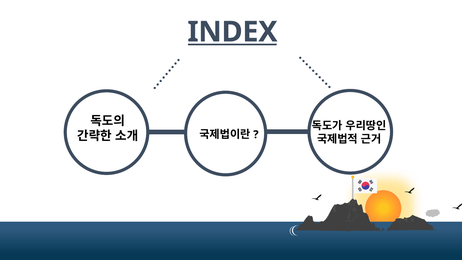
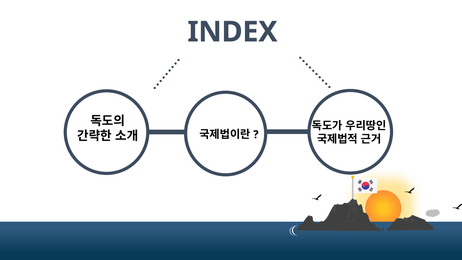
INDEX underline: present -> none (232, 32)
